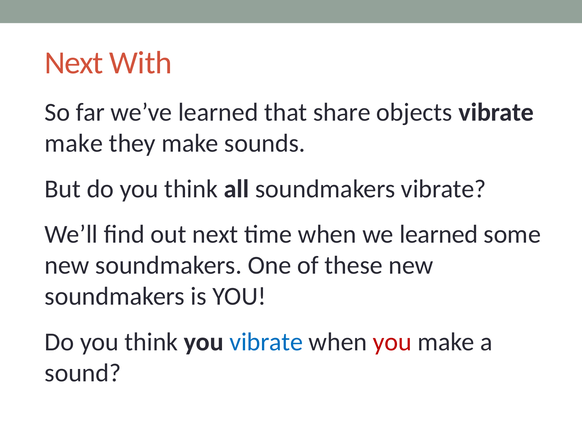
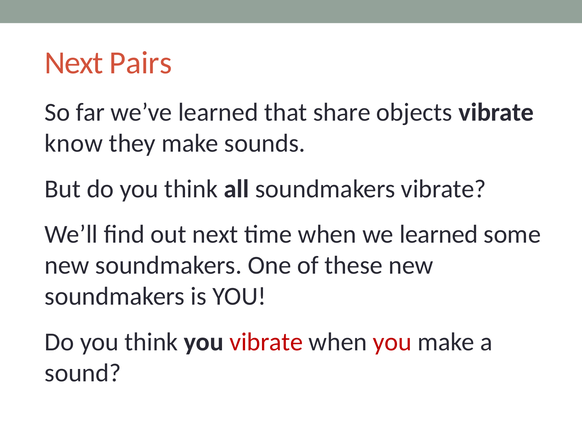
With: With -> Pairs (141, 63)
make: make -> know (74, 143)
vibrate colour: blue -> red (266, 342)
